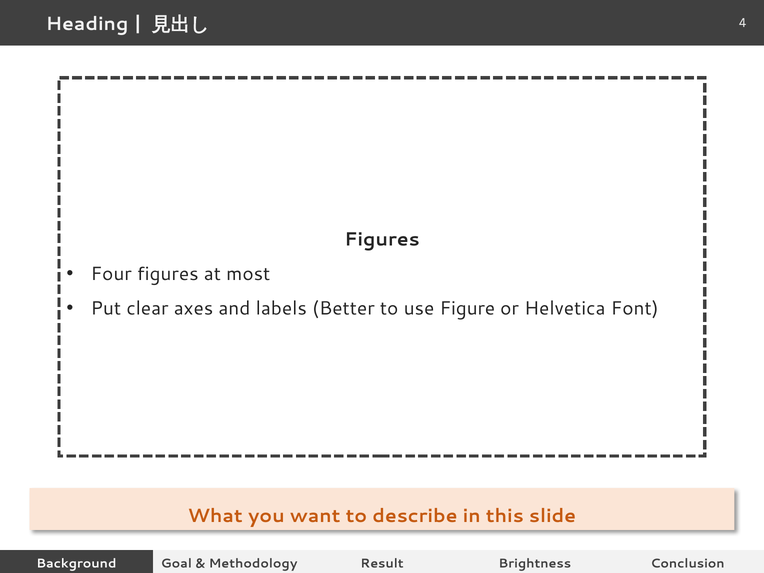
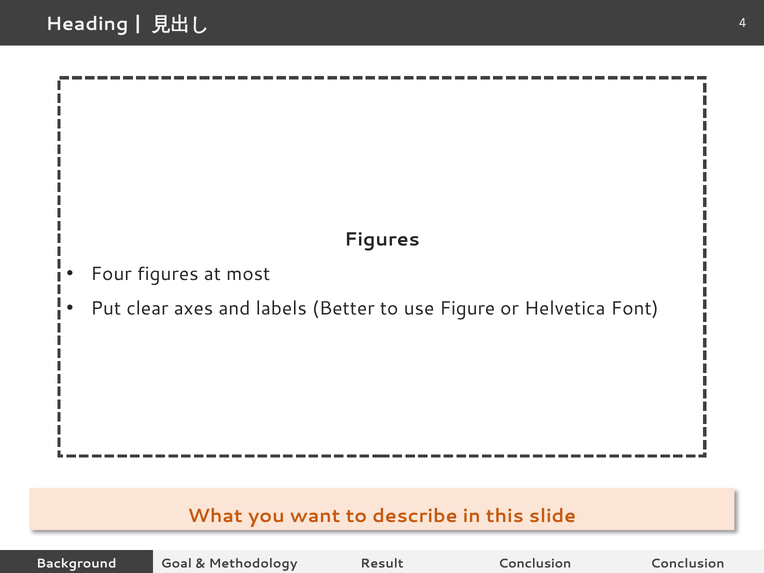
Result Brightness: Brightness -> Conclusion (535, 564)
